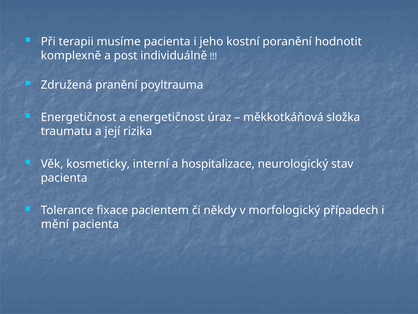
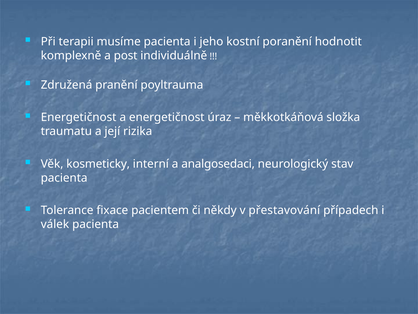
hospitalizace: hospitalizace -> analgosedaci (218, 164)
morfologický: morfologický -> přestavování (284, 210)
mění: mění -> válek (55, 224)
